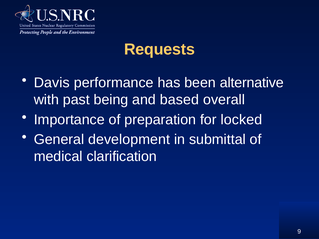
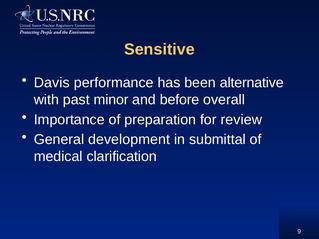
Requests: Requests -> Sensitive (159, 49)
being: being -> minor (111, 100)
based: based -> before (180, 100)
locked: locked -> review (241, 120)
